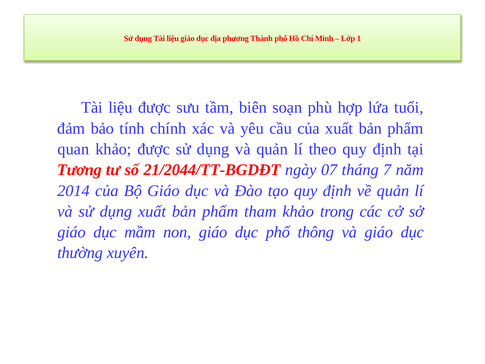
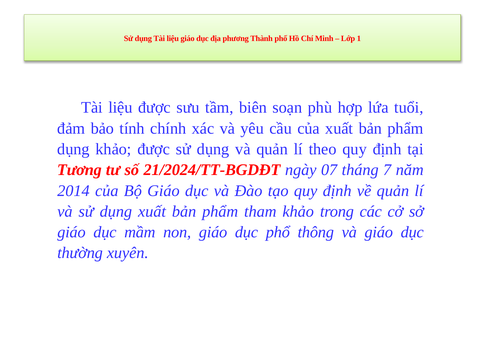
quan: quan -> dụng (73, 149)
21/2044/TT-BGDĐT: 21/2044/TT-BGDĐT -> 21/2024/TT-BGDĐT (212, 170)
